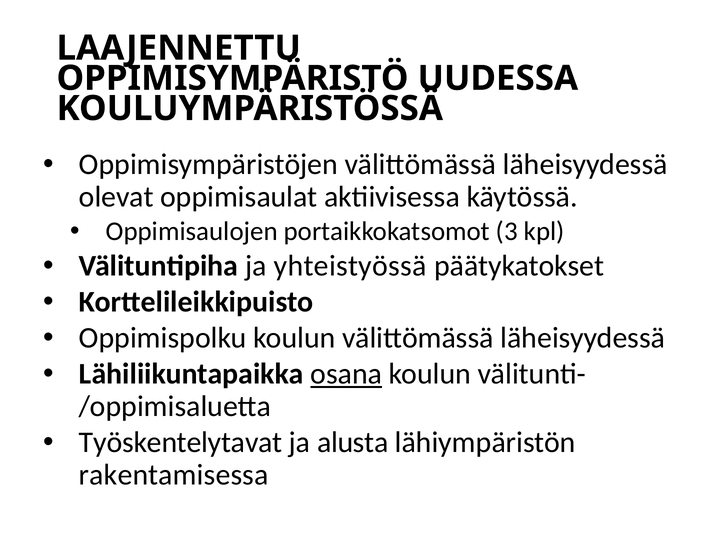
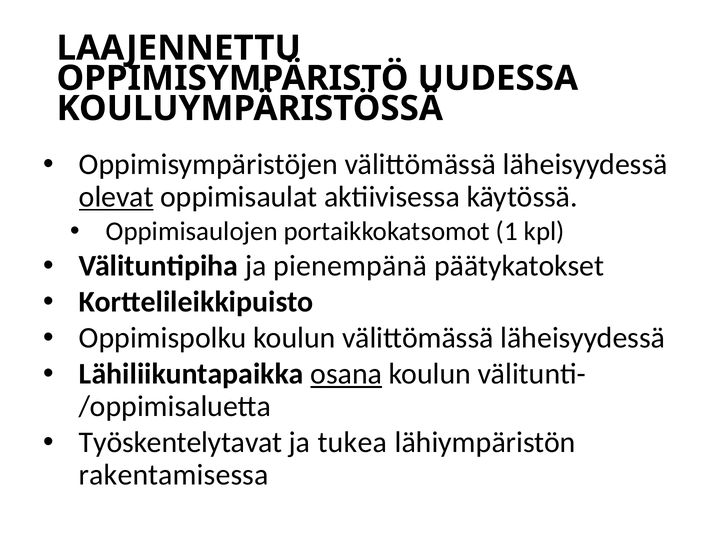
olevat underline: none -> present (116, 197)
3: 3 -> 1 (507, 231)
yhteistyössä: yhteistyössä -> pienempänä (350, 266)
alusta: alusta -> tukea (352, 442)
